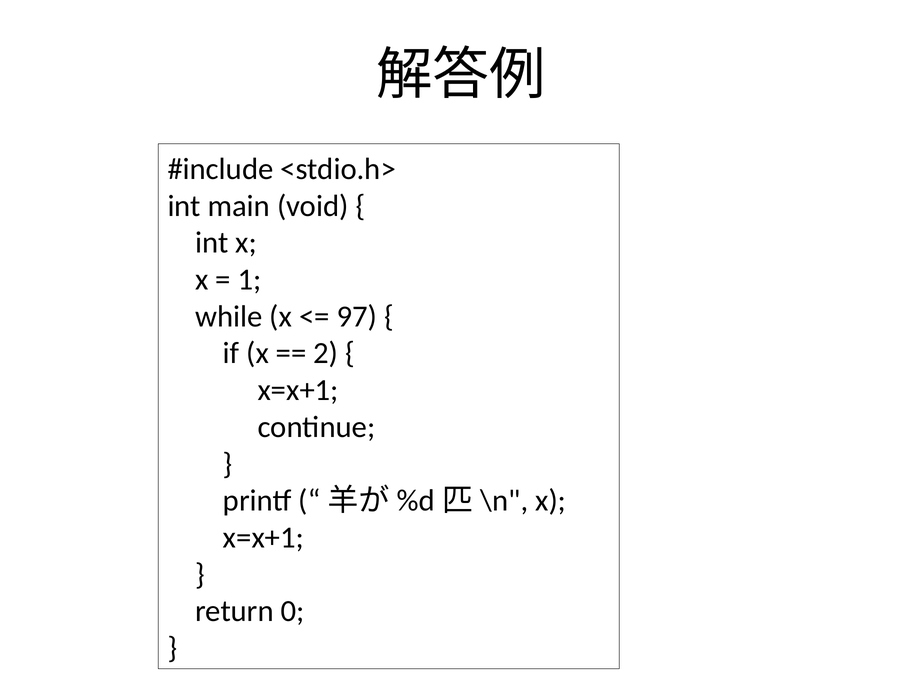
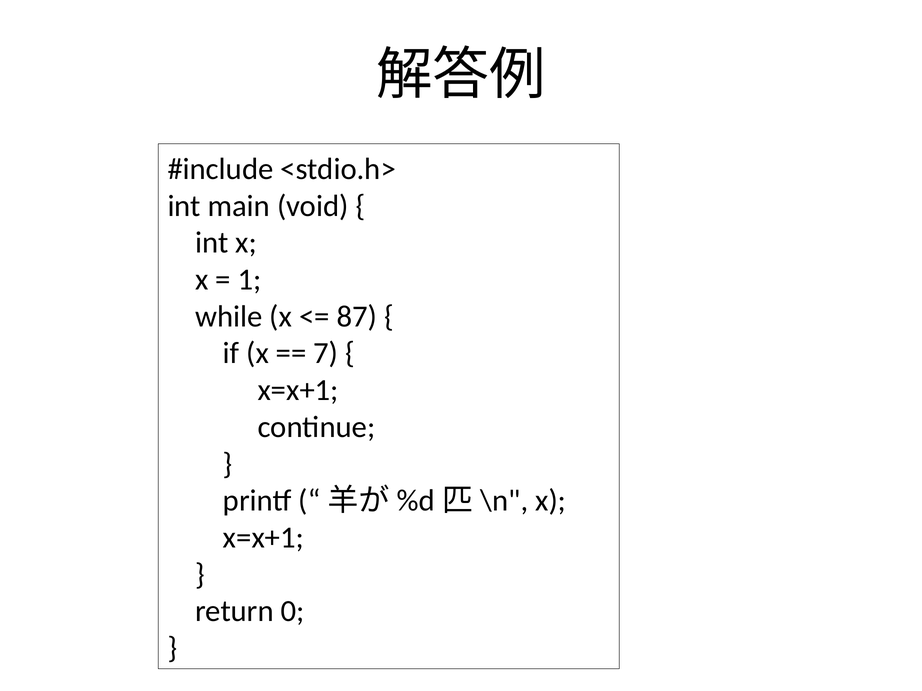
97: 97 -> 87 (357, 317)
2: 2 -> 7 (326, 354)
